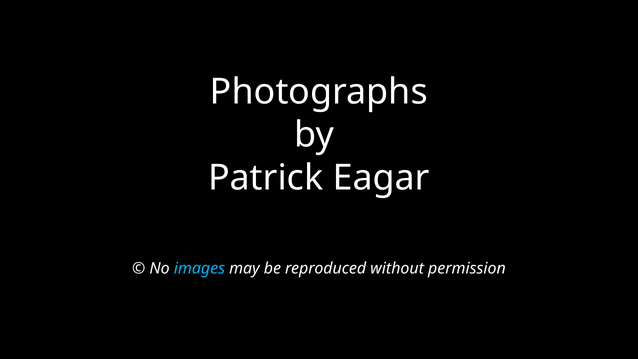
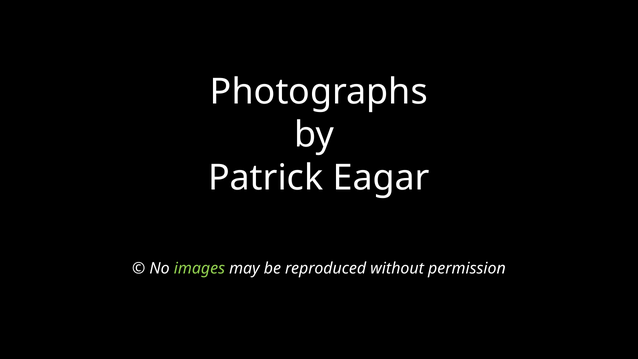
images colour: light blue -> light green (199, 268)
